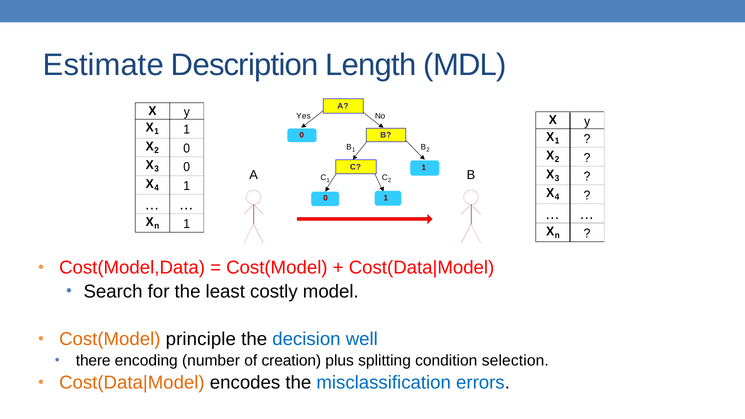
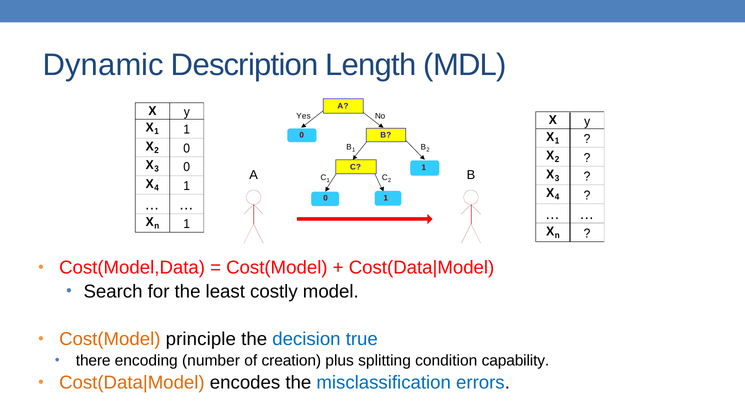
Estimate: Estimate -> Dynamic (103, 65)
well: well -> true (362, 339)
selection: selection -> capability (515, 361)
